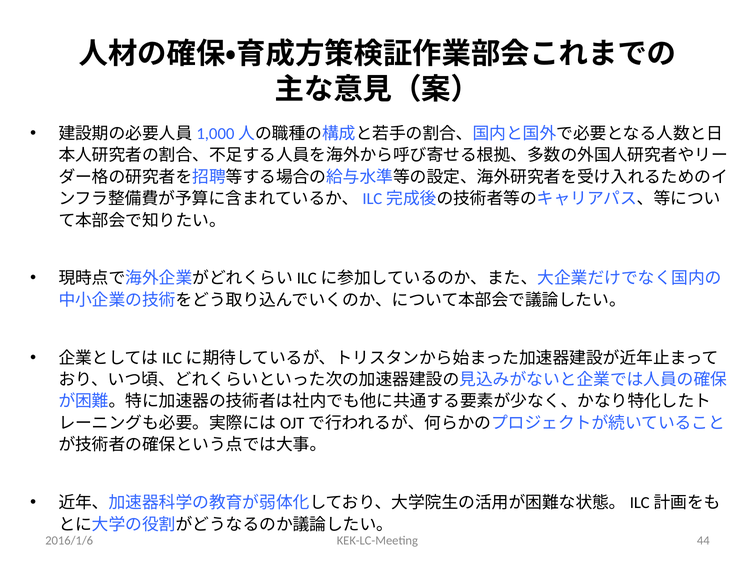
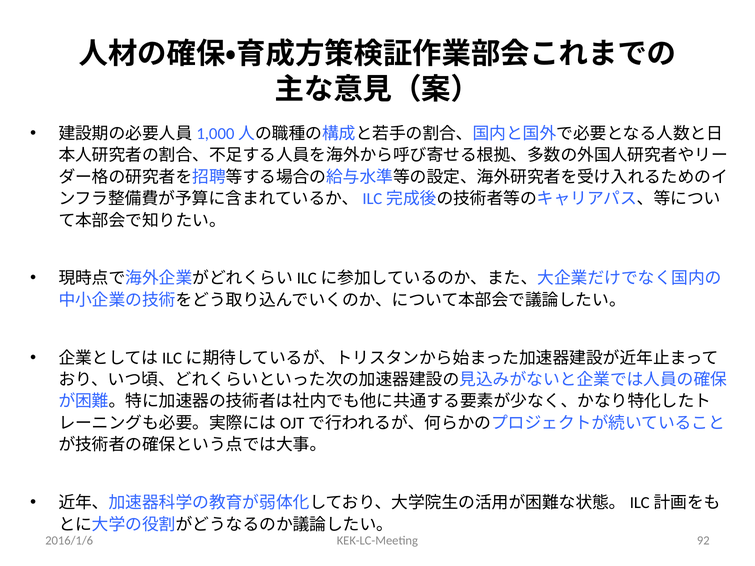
44: 44 -> 92 (703, 541)
